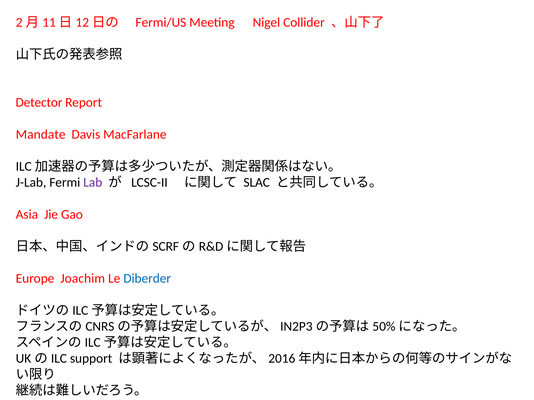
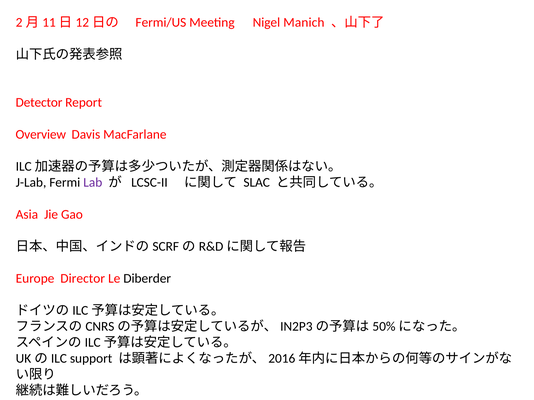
Collider: Collider -> Manich (304, 23)
Mandate: Mandate -> Overview (41, 135)
Joachim: Joachim -> Director (83, 279)
Diberder colour: blue -> black (147, 279)
